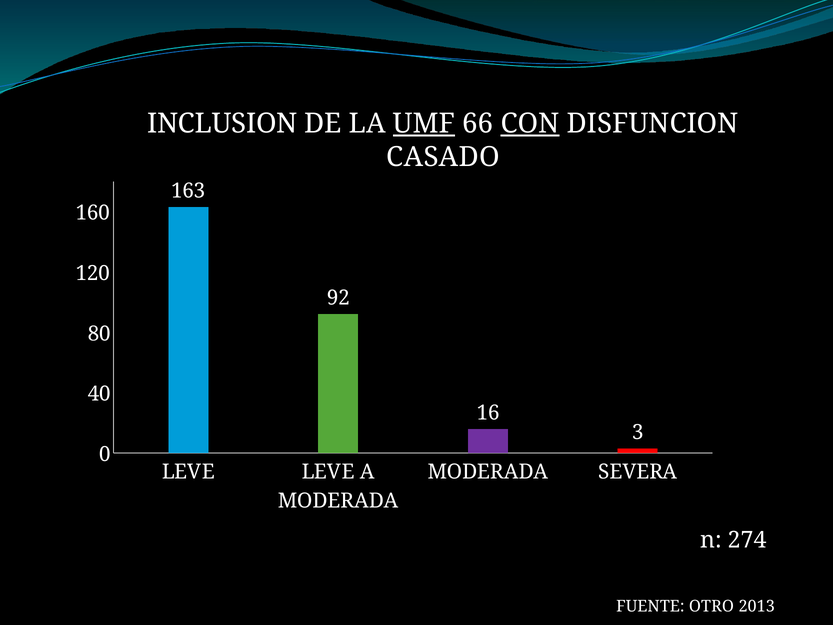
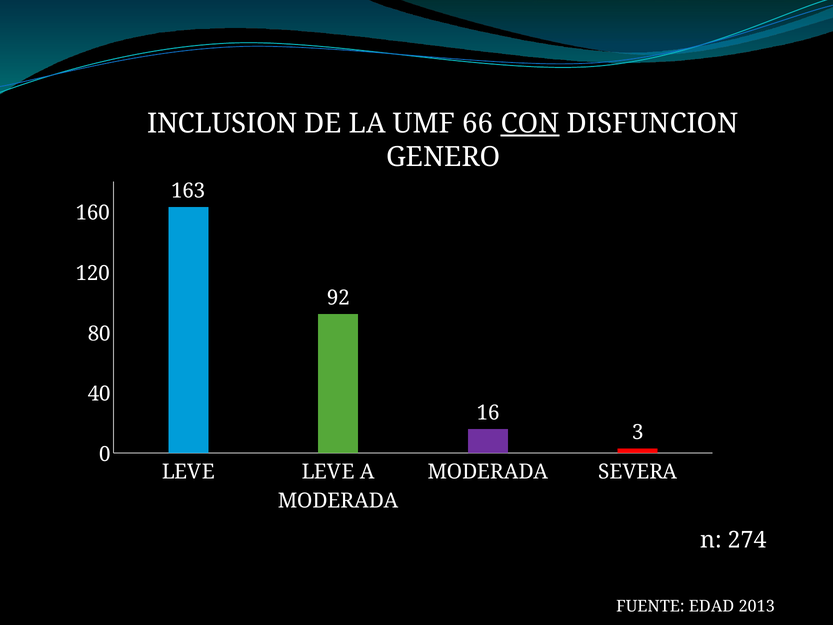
UMF underline: present -> none (424, 123)
CASADO: CASADO -> GENERO (443, 157)
OTRO: OTRO -> EDAD (711, 606)
